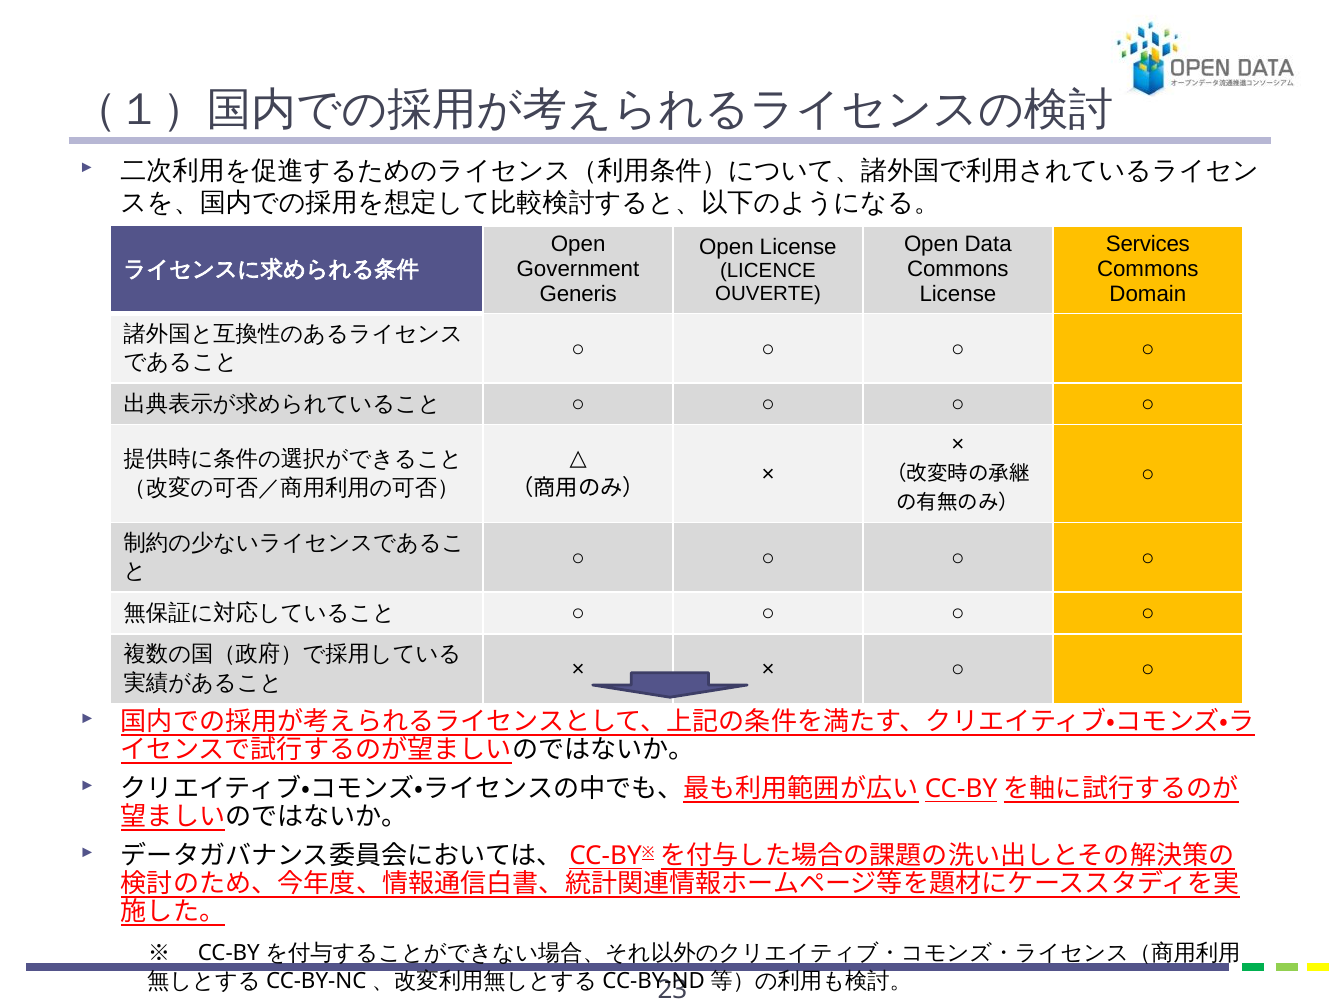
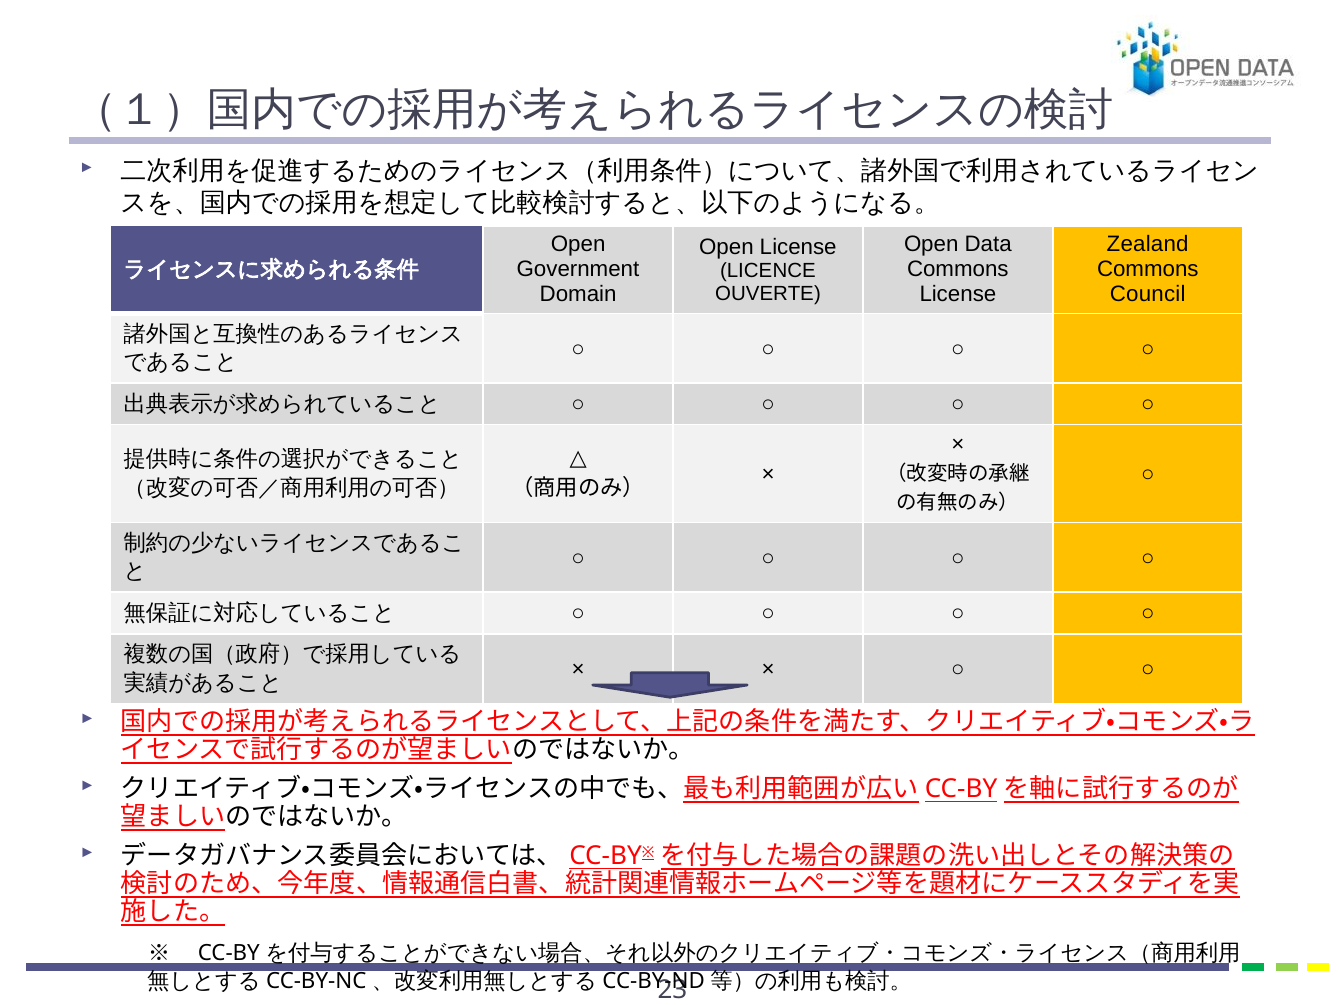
Services: Services -> Zealand (1148, 245)
Generis: Generis -> Domain (578, 295)
Domain: Domain -> Council (1148, 295)
